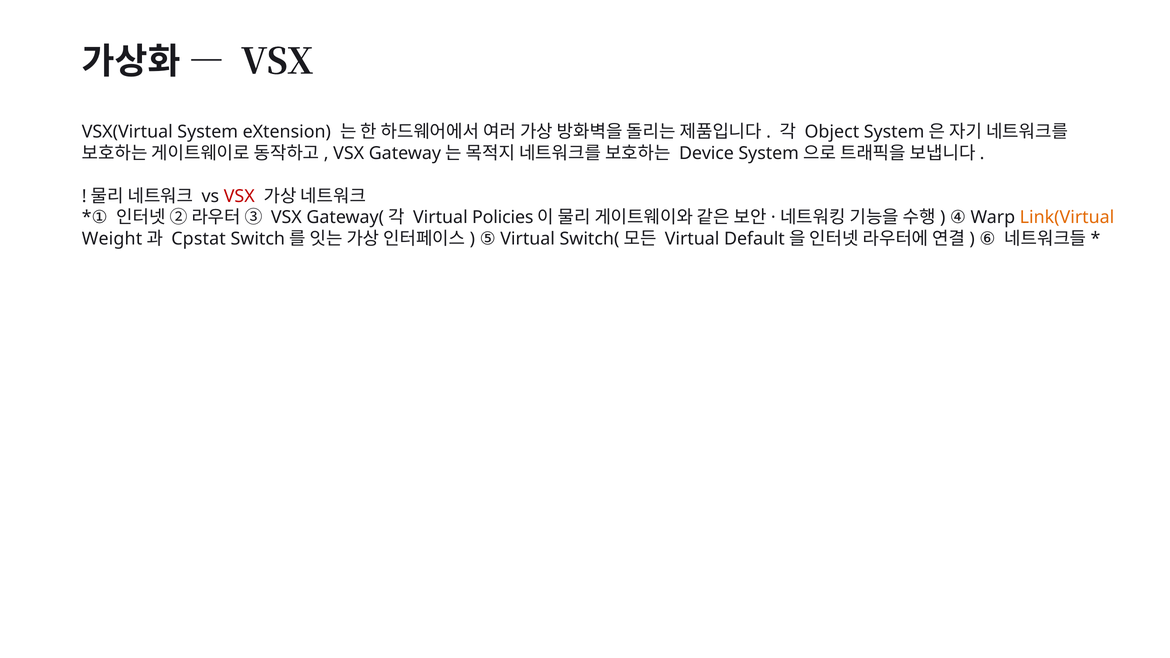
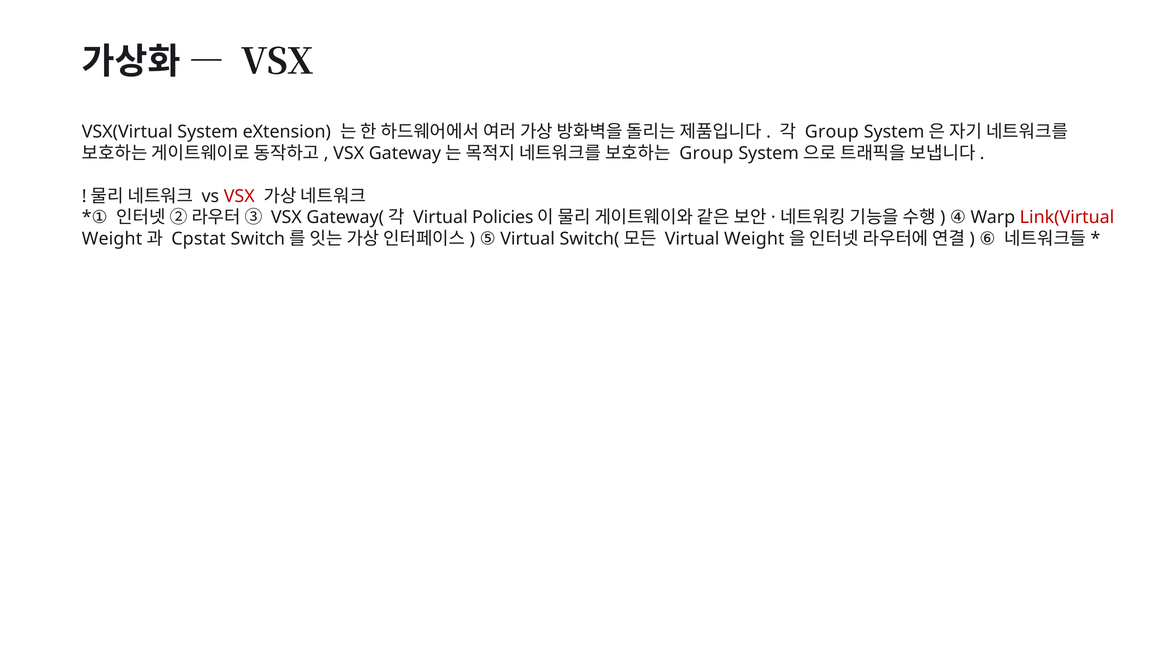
Object: Object -> Group (832, 132)
Device: Device -> Group (706, 153)
Link(Virtual colour: orange -> red (1067, 218)
Virtual Default: Default -> Weight (754, 239)
